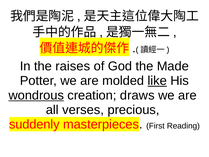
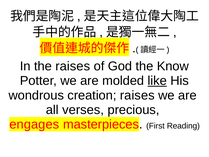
Made: Made -> Know (173, 66)
wondrous underline: present -> none (36, 95)
creation draws: draws -> raises (137, 95)
suddenly: suddenly -> engages (34, 124)
